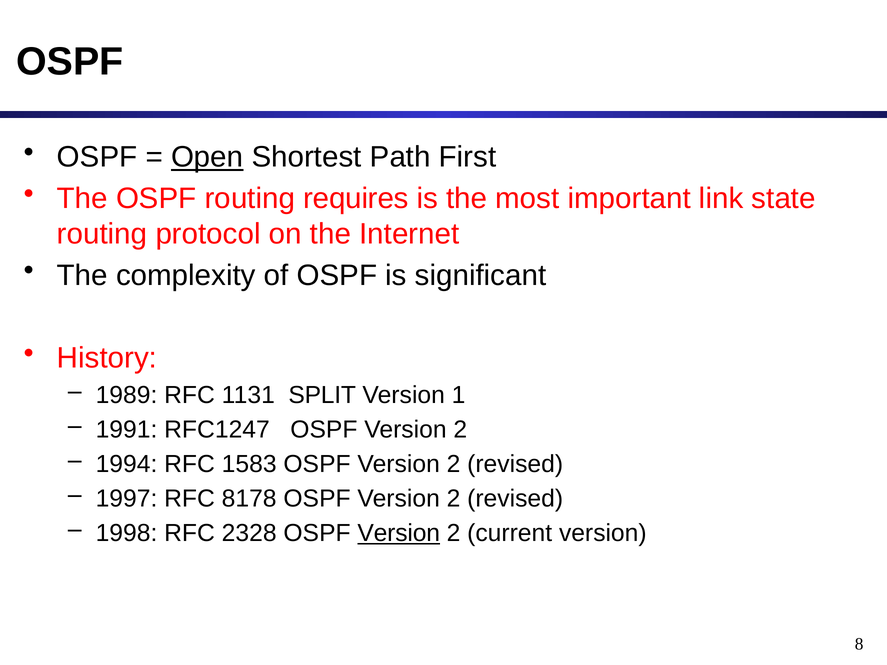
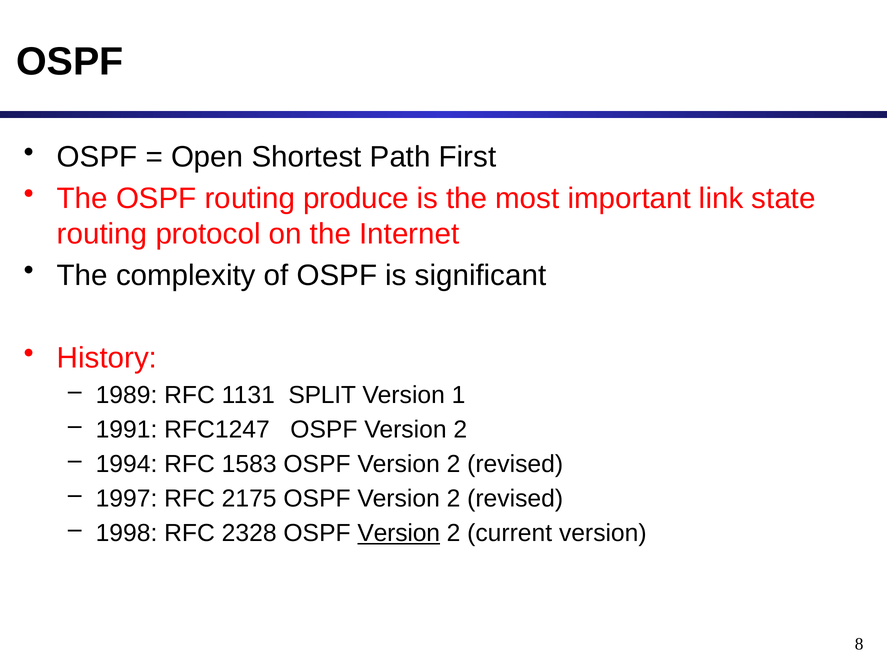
Open underline: present -> none (207, 157)
requires: requires -> produce (356, 199)
8178: 8178 -> 2175 (249, 499)
